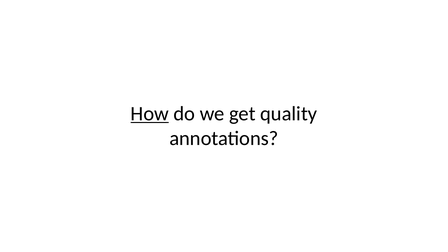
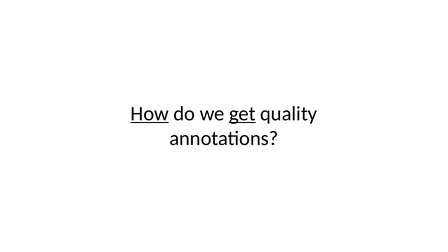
get underline: none -> present (242, 114)
